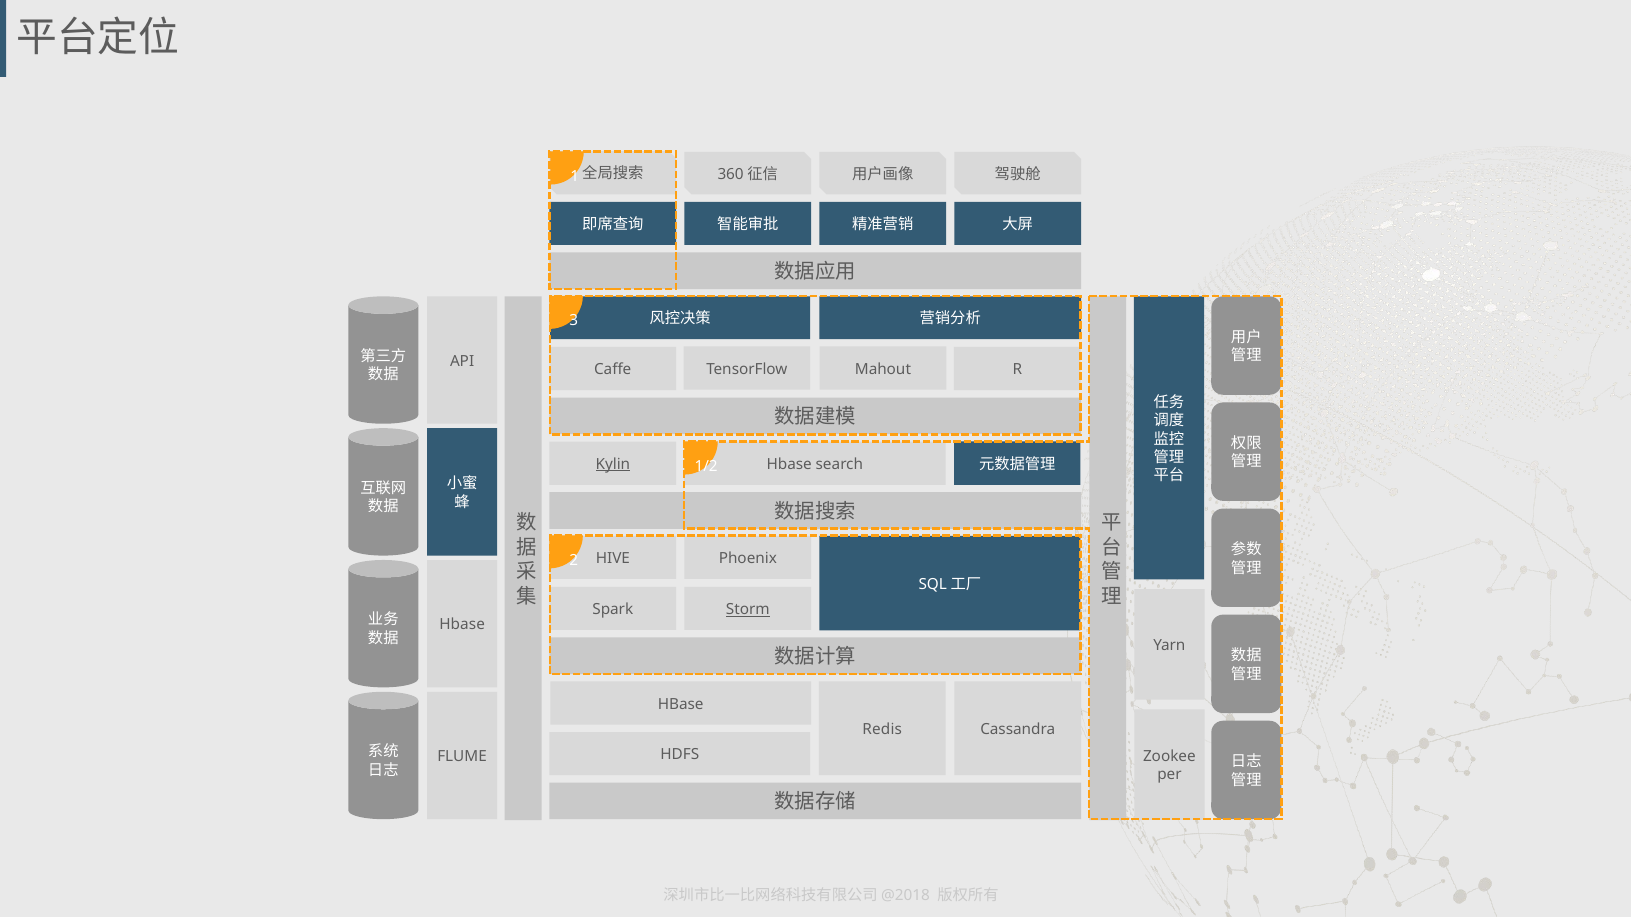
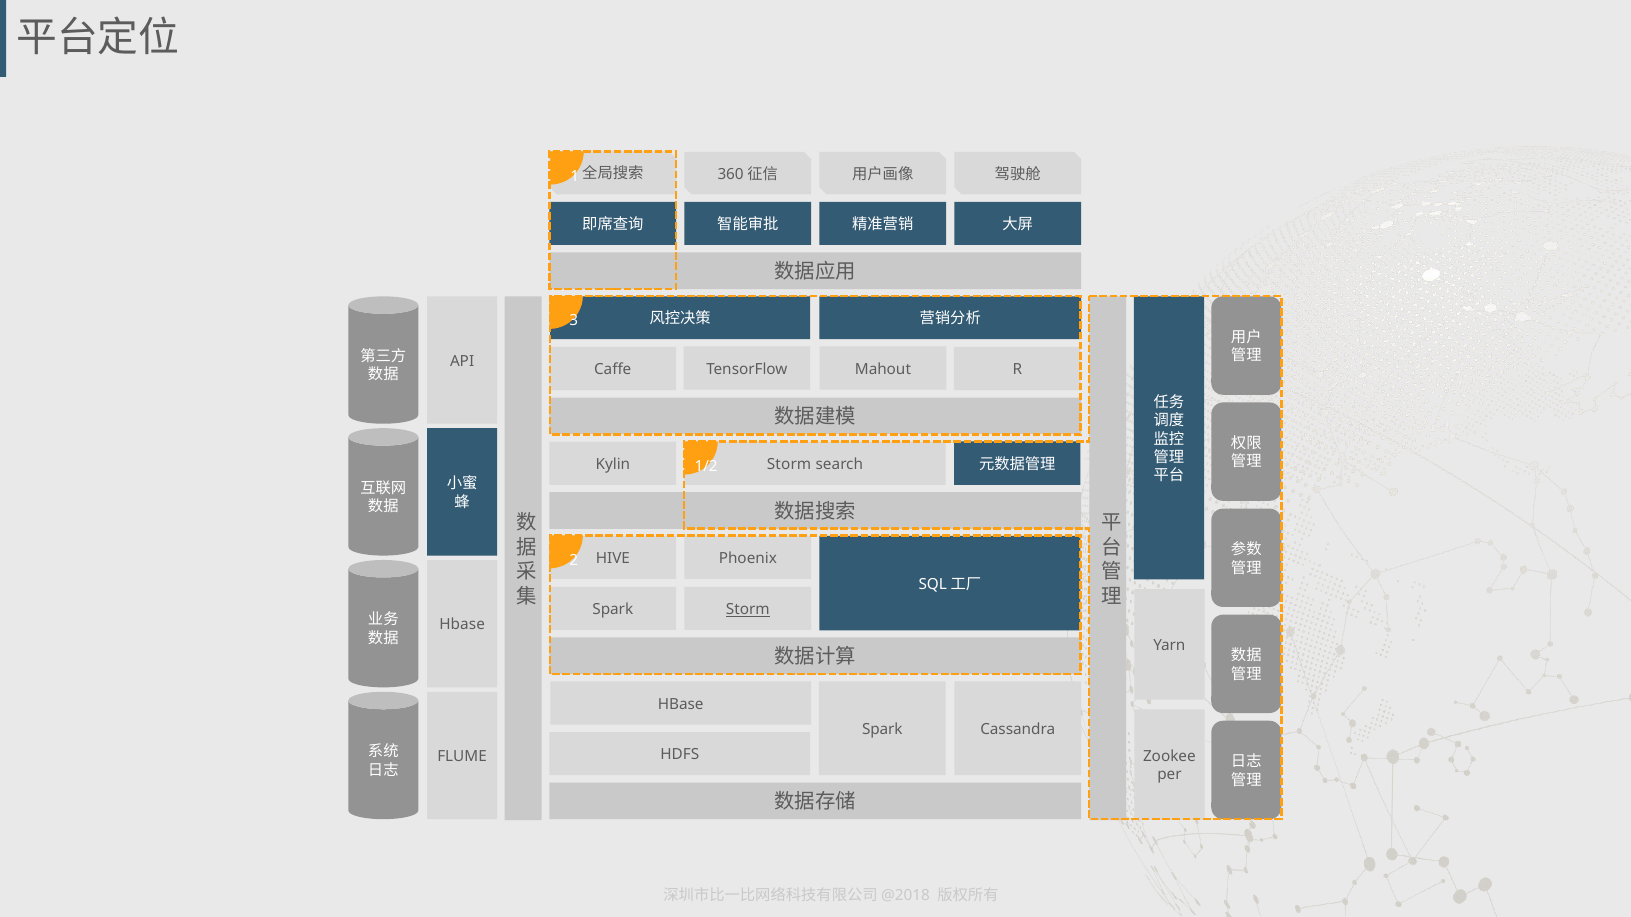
Kylin underline: present -> none (613, 464)
Hbase: Hbase -> Storm (789, 464)
Redis: Redis -> Spark (882, 730)
